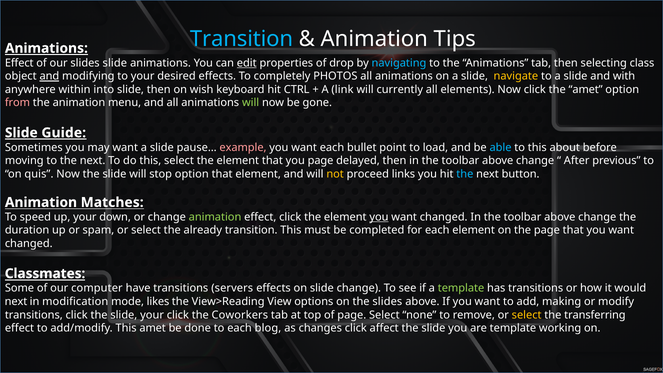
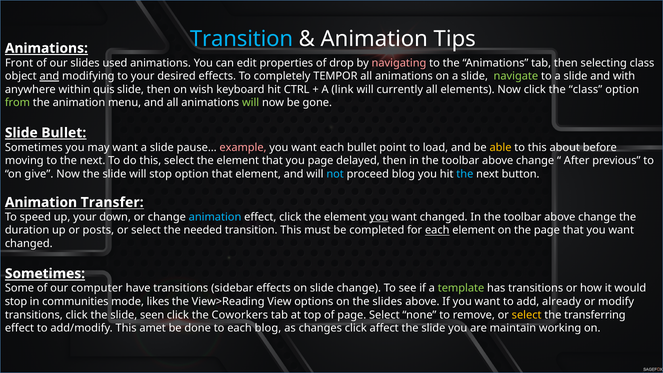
Effect: Effect -> Front (19, 63)
slides slide: slide -> used (115, 63)
edit underline: present -> none (247, 63)
navigating colour: light blue -> pink (399, 63)
PHOTOS: PHOTOS -> TEMPOR (335, 76)
navigate colour: yellow -> light green (516, 76)
into: into -> quis (104, 89)
the amet: amet -> class (586, 89)
from colour: pink -> light green (17, 103)
Slide Guide: Guide -> Bullet (64, 133)
able colour: light blue -> yellow (500, 147)
quis: quis -> give (39, 174)
not colour: yellow -> light blue (335, 174)
proceed links: links -> blog (403, 174)
Matches: Matches -> Transfer (112, 202)
animation colour: light green -> light blue (215, 217)
spam: spam -> posts (98, 230)
already: already -> needed (203, 230)
each underline: none -> present (437, 230)
Classmates: Classmates -> Sometimes (45, 274)
servers: servers -> sidebar (232, 288)
next: next -> stop (16, 302)
modification: modification -> communities (75, 302)
making: making -> already (562, 302)
slide your: your -> seen (152, 315)
are template: template -> maintain (513, 328)
